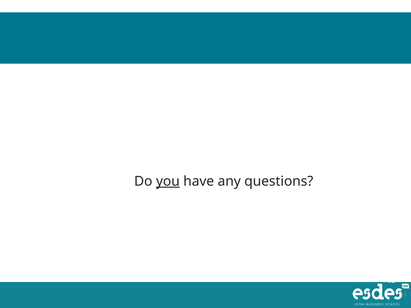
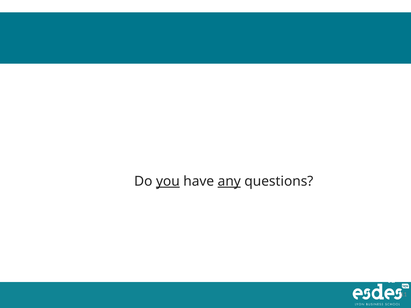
any underline: none -> present (229, 181)
